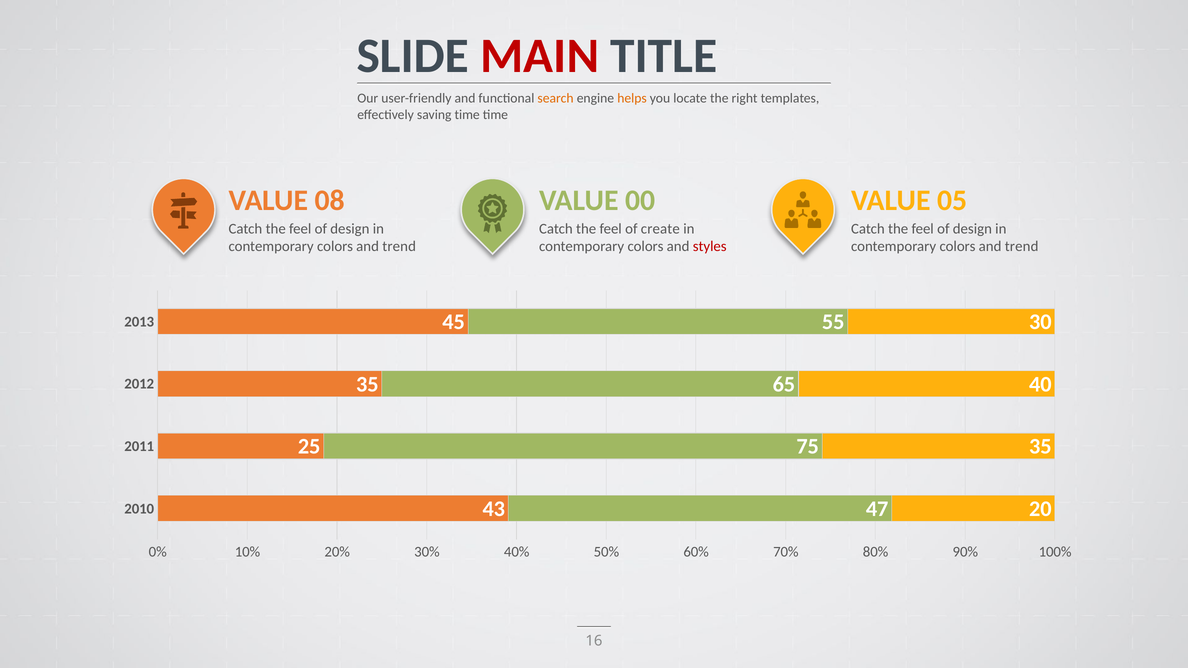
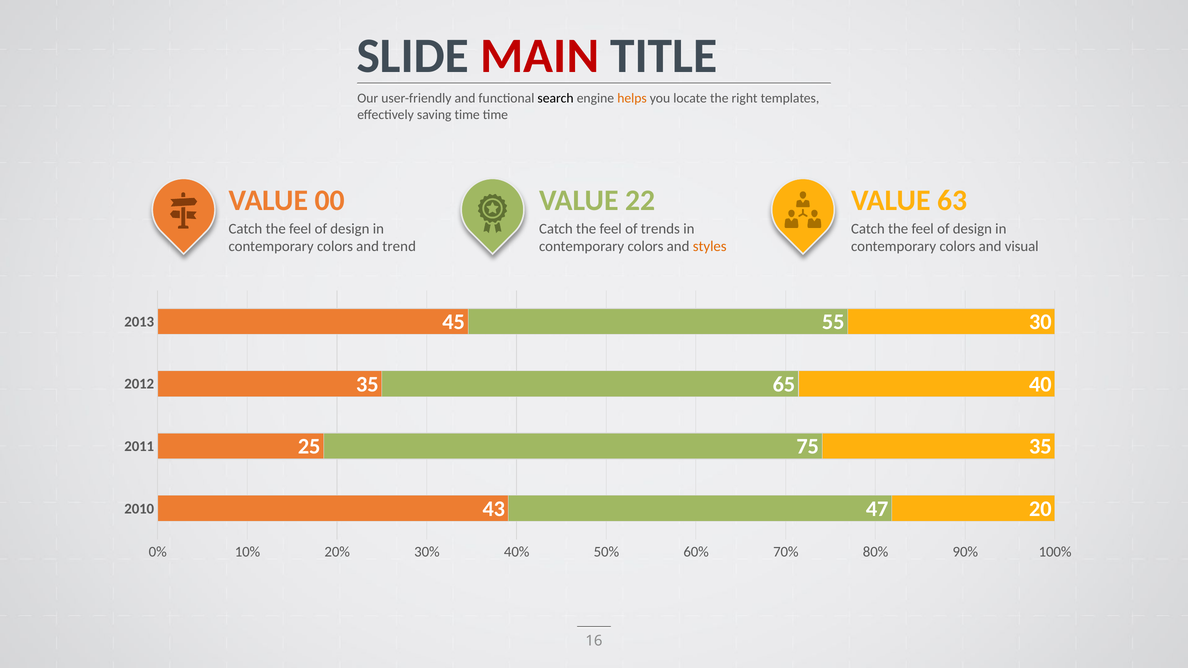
search colour: orange -> black (556, 98)
08: 08 -> 00 (330, 201)
00: 00 -> 22 (640, 201)
05: 05 -> 63 (952, 201)
create: create -> trends (660, 229)
styles colour: red -> orange (710, 247)
trend: trend -> visual (1022, 247)
